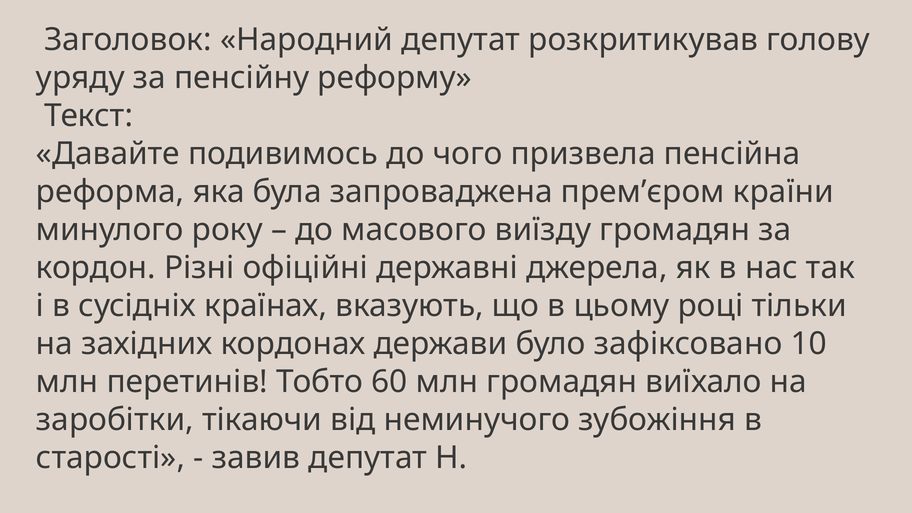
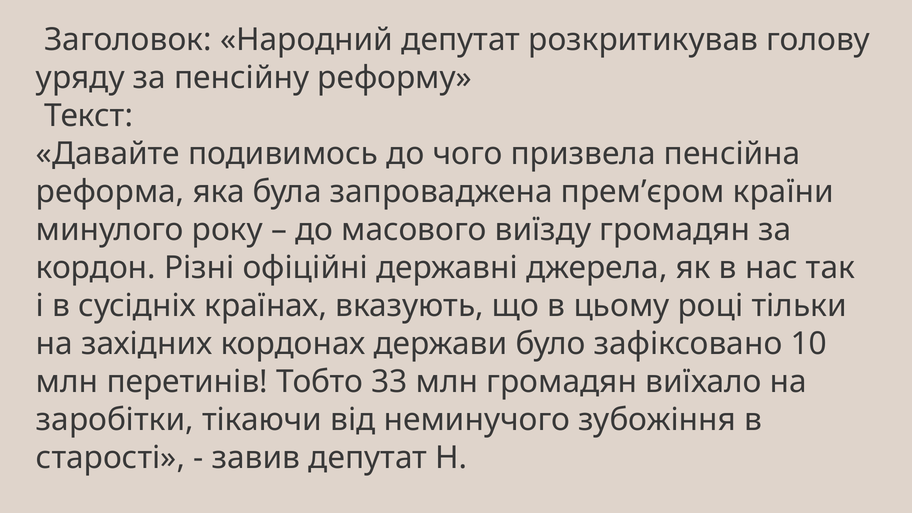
60: 60 -> 33 (389, 382)
